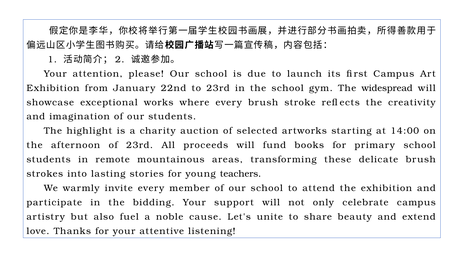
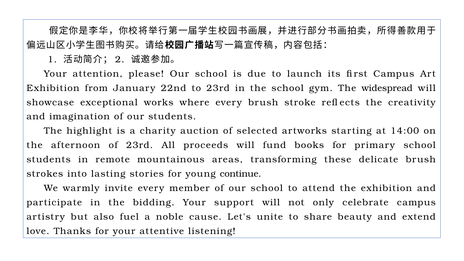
teachers: teachers -> continue (241, 174)
